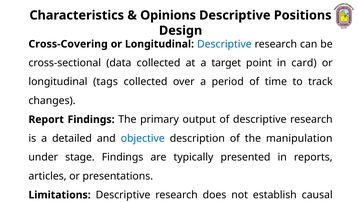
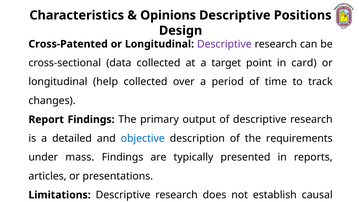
Cross-Covering: Cross-Covering -> Cross-Patented (68, 44)
Descriptive colour: blue -> purple (224, 44)
tags: tags -> help (106, 82)
manipulation: manipulation -> requirements (299, 138)
stage: stage -> mass (80, 157)
